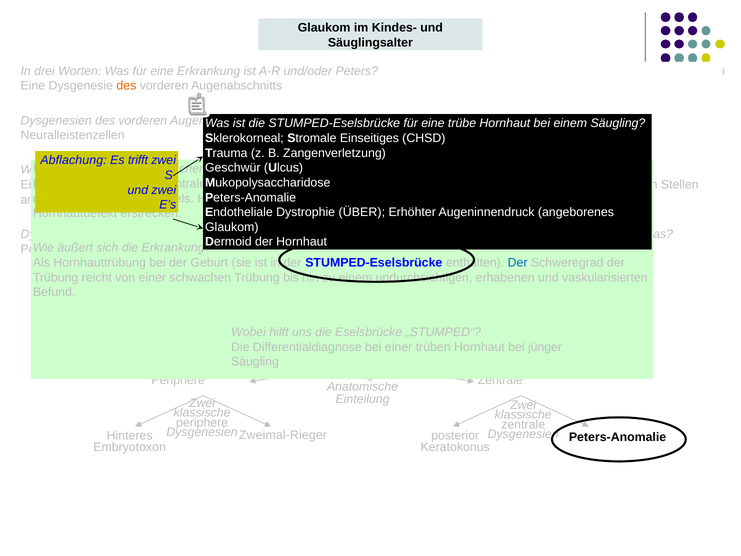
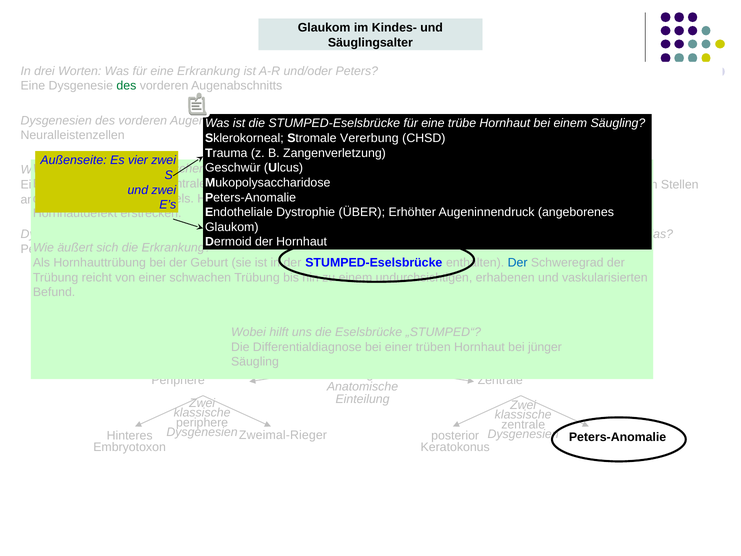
des colour: orange -> green (126, 86)
Einseitiges: Einseitiges -> Vererbung (369, 138)
Abflachung: Abflachung -> Außenseite (74, 160)
trifft: trifft -> vier (138, 160)
